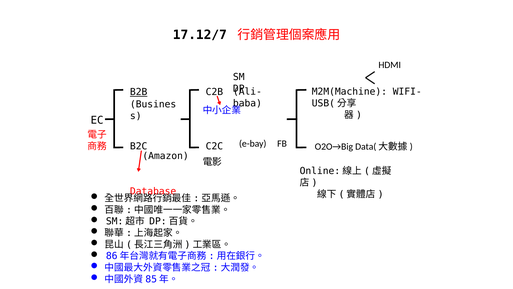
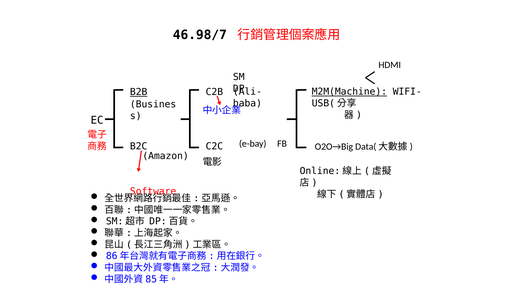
17.12/7: 17.12/7 -> 46.98/7 (200, 35)
M2M(Machine underline: none -> present (349, 92)
Database: Database -> Software (153, 191)
